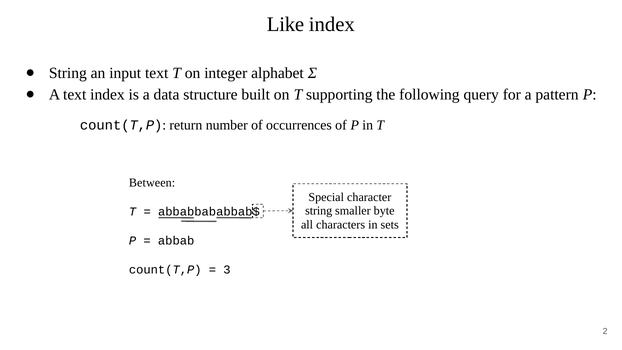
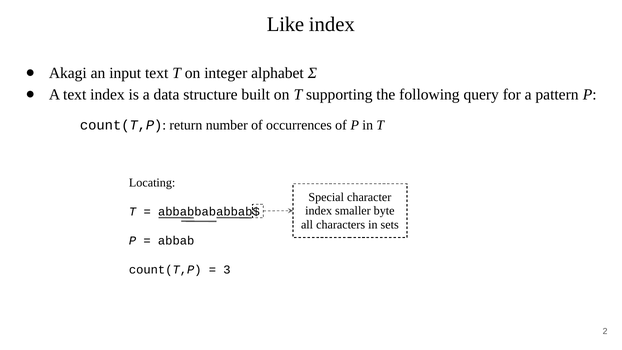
String: String -> Akagi (68, 73)
Between: Between -> Locating (152, 183)
string: string -> index (319, 211)
